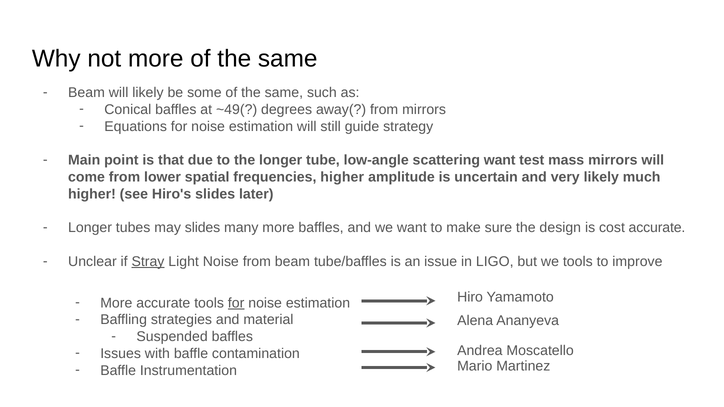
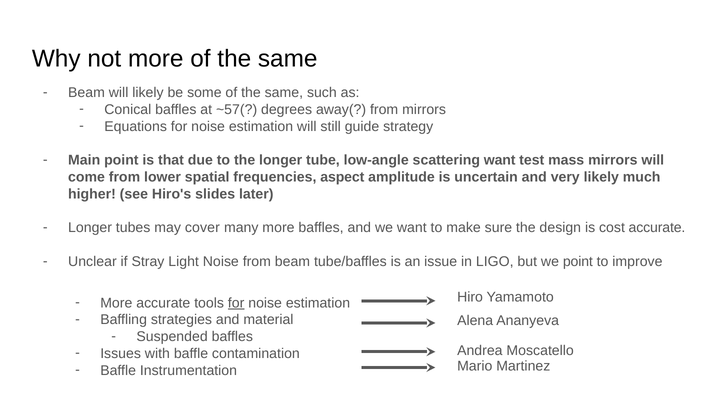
~49(: ~49( -> ~57( (237, 110)
frequencies higher: higher -> aspect (342, 177)
may slides: slides -> cover (202, 228)
Stray underline: present -> none (148, 262)
we tools: tools -> point (578, 262)
